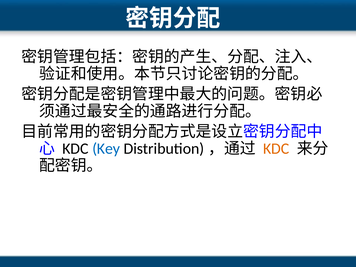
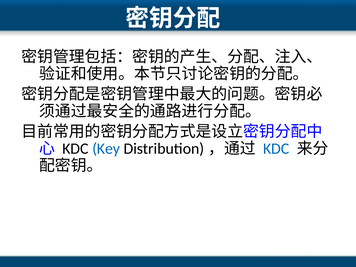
KDC colour: orange -> blue (276, 149)
